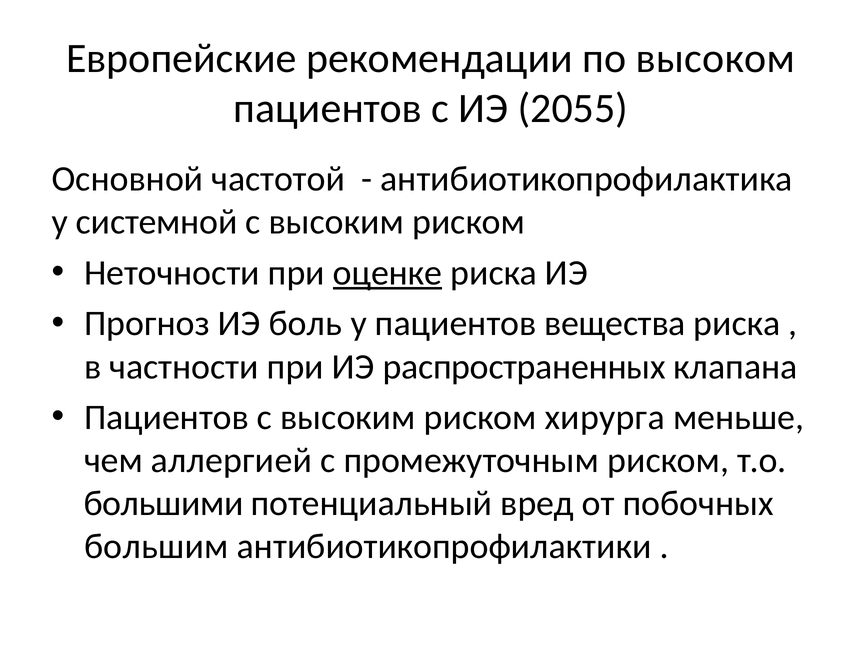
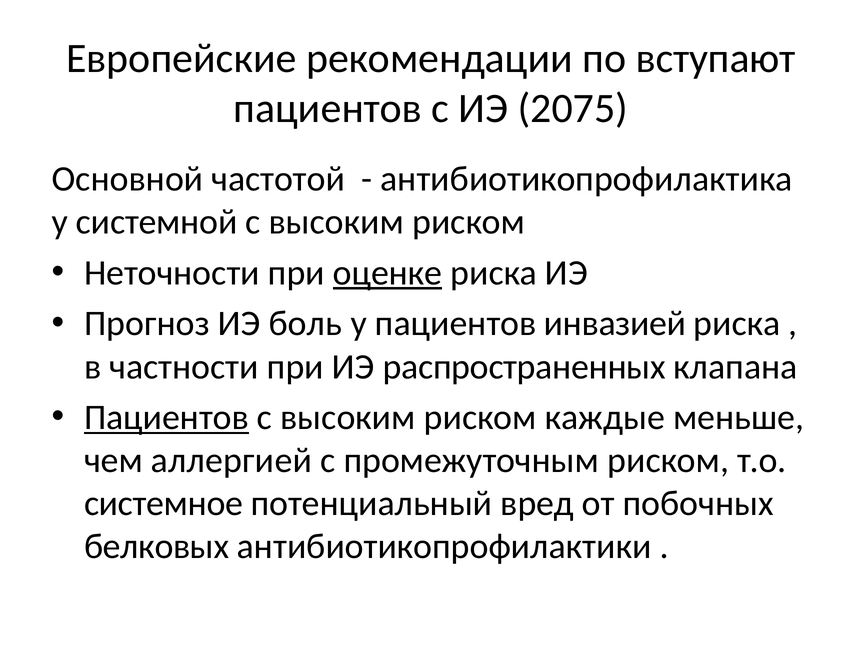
высоком: высоком -> вступают (716, 58)
2055: 2055 -> 2075 (573, 109)
вещества: вещества -> инвазией (615, 324)
Пациентов underline: none -> present (167, 418)
хирурга: хирурга -> каждые (605, 418)
большими: большими -> системное (164, 504)
большим: большим -> белковых (157, 547)
